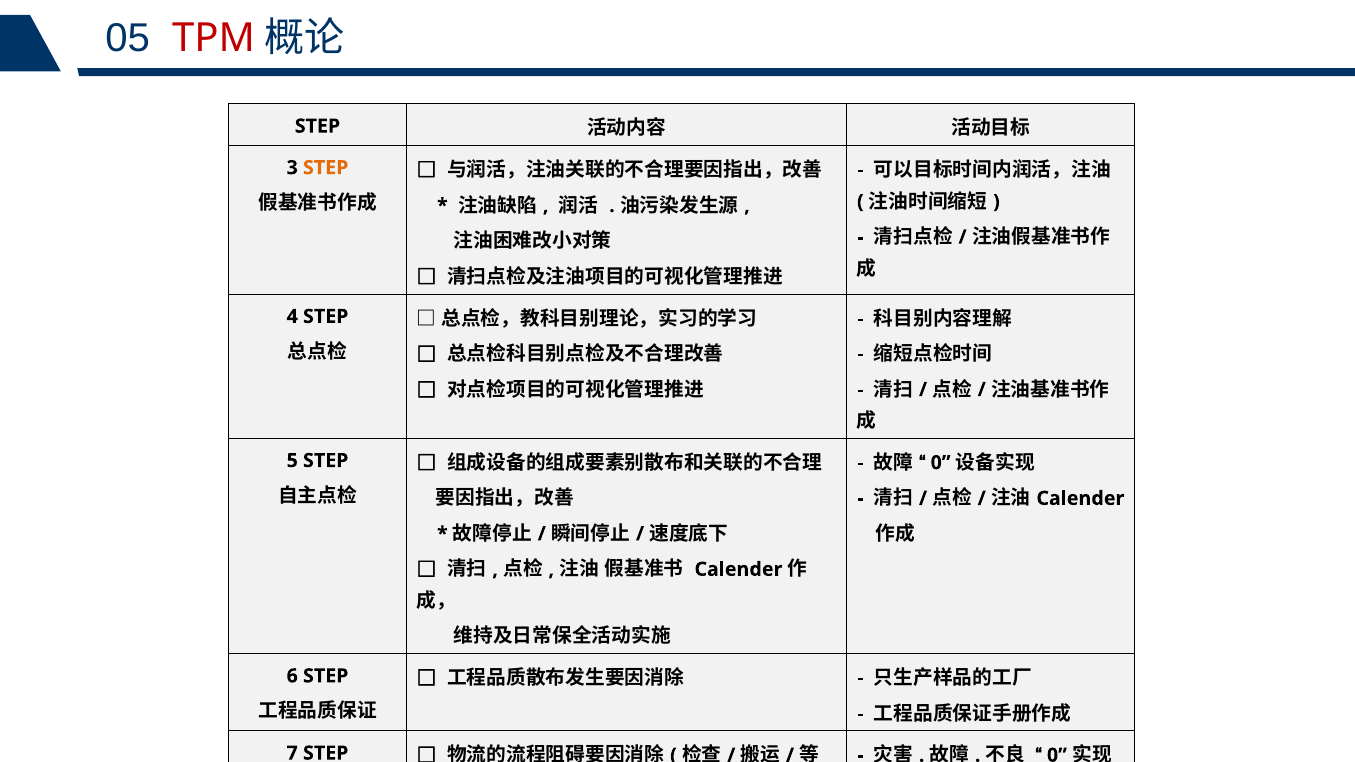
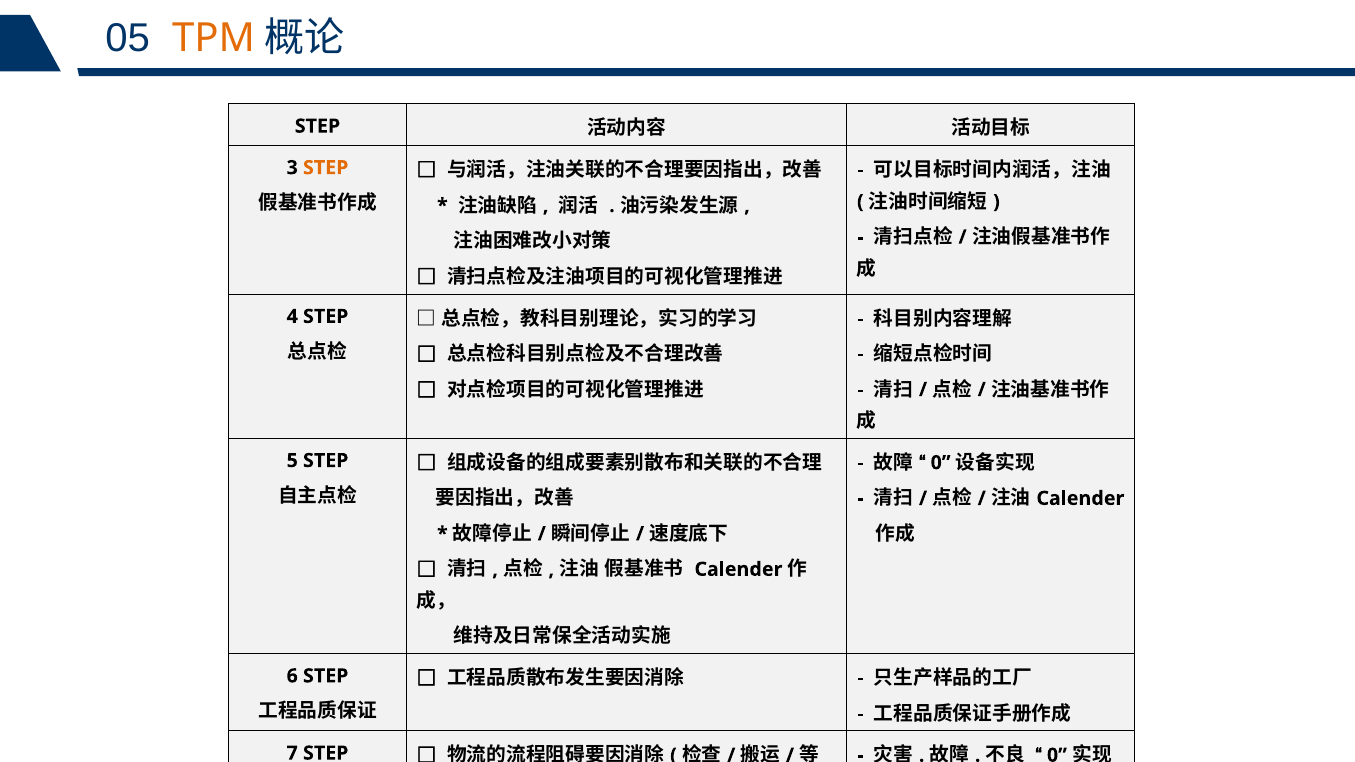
TPM colour: red -> orange (214, 39)
